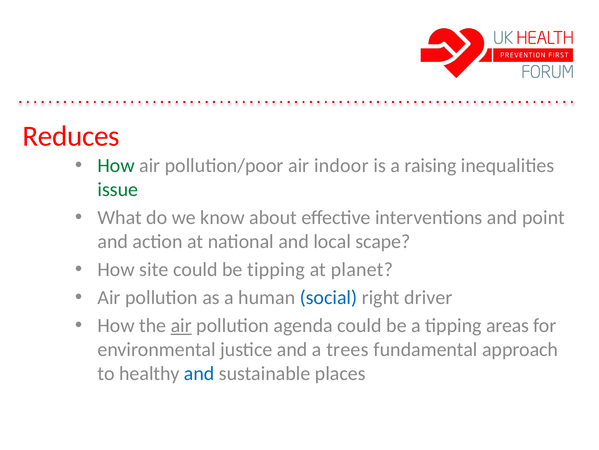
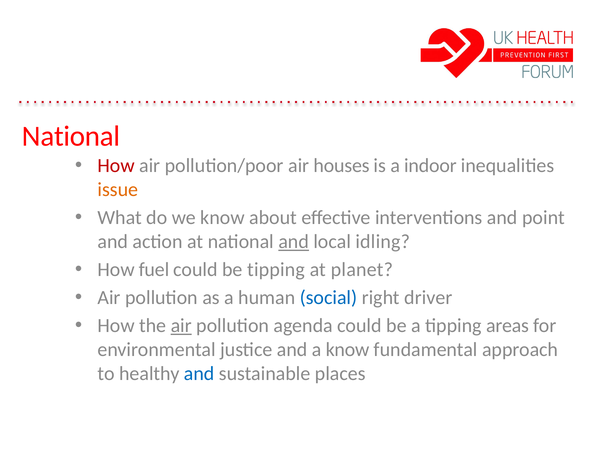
Reduces: Reduces -> National (71, 136)
How colour: green -> red (116, 165)
indoor: indoor -> houses (342, 165)
raising: raising -> indoor (431, 165)
issue colour: green -> orange (118, 189)
and underline: none -> present (294, 241)
scape: scape -> idling (383, 241)
site: site -> fuel (154, 269)
a trees: trees -> know (348, 349)
